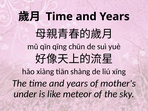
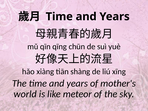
under: under -> world (25, 94)
